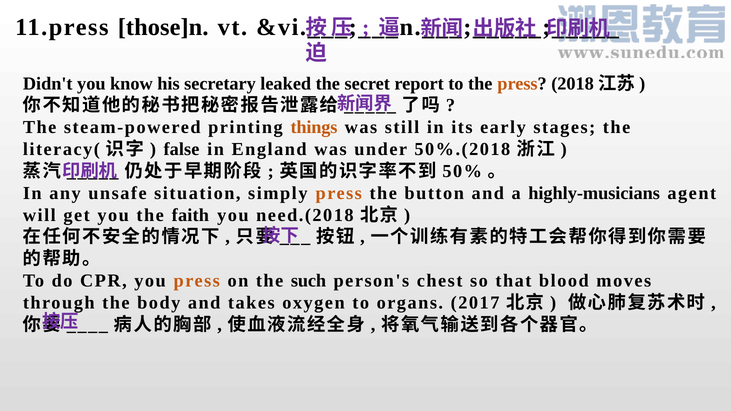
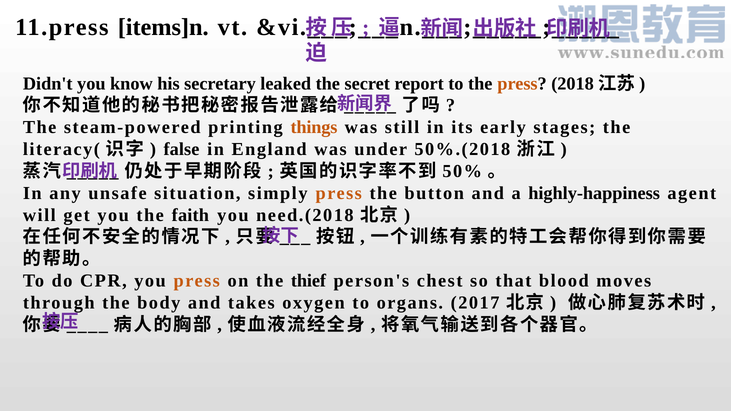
those]n: those]n -> items]n (163, 27)
highly-musicians: highly-musicians -> highly-happiness (594, 193)
such: such -> thief (308, 281)
